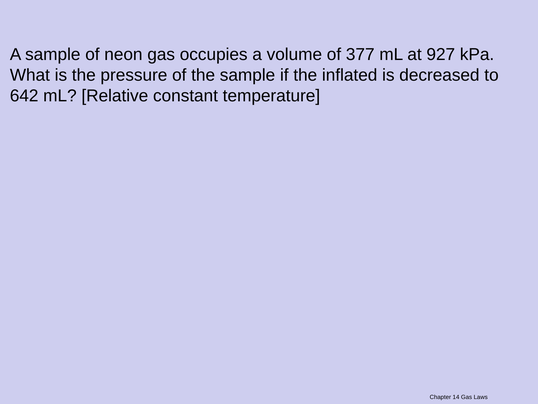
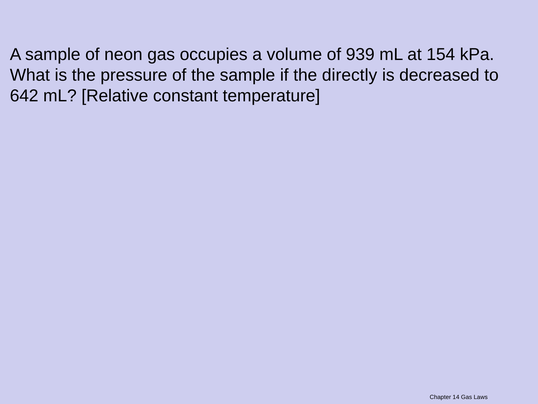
377: 377 -> 939 (360, 55)
927: 927 -> 154 (441, 55)
inflated: inflated -> directly (350, 75)
